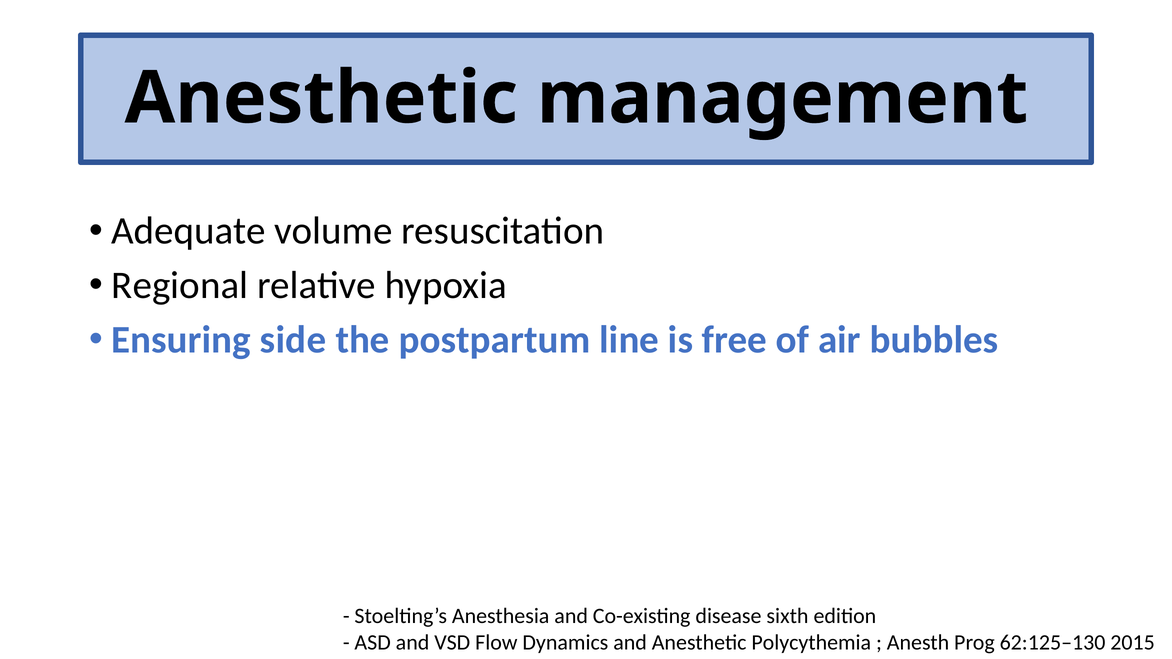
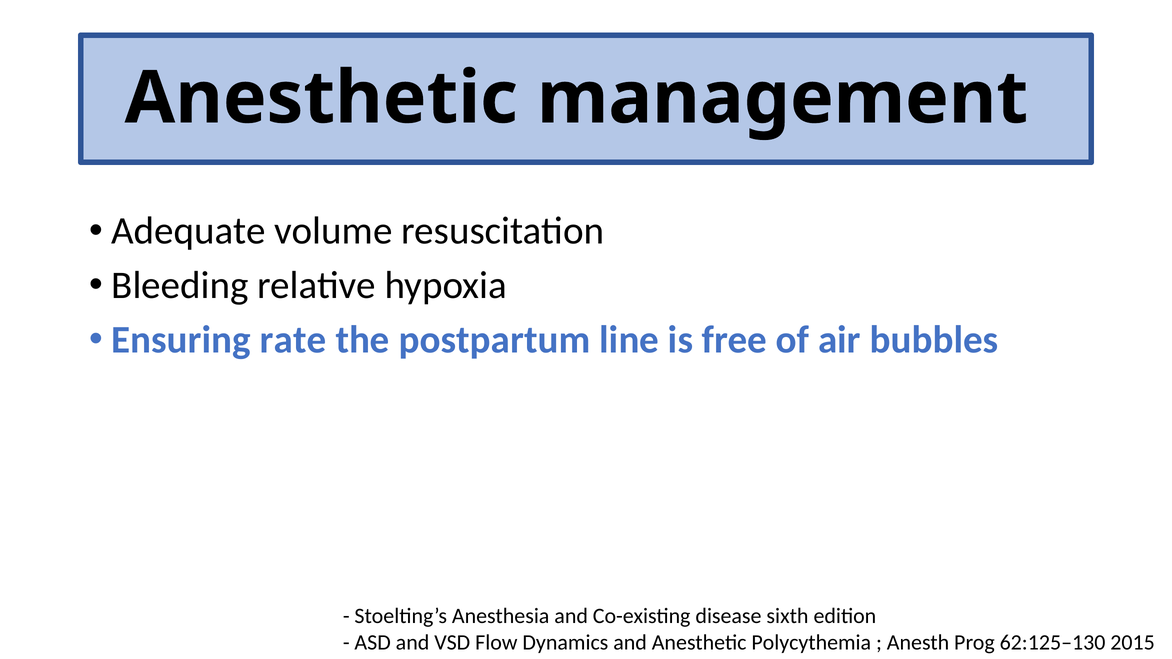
Regional: Regional -> Bleeding (180, 286)
side: side -> rate (293, 340)
